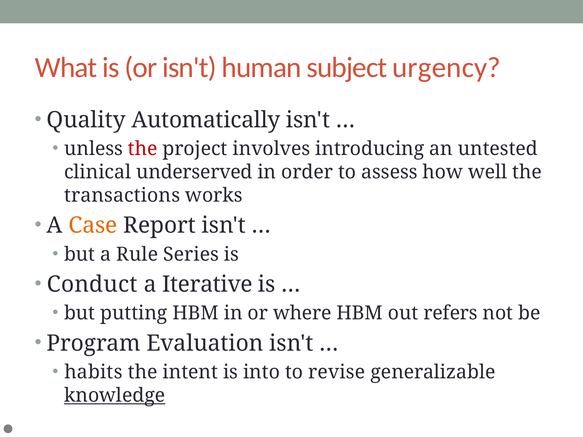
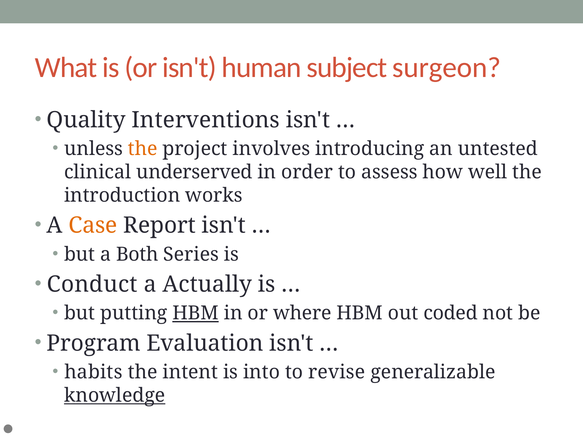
urgency: urgency -> surgeon (447, 68)
Automatically: Automatically -> Interventions (206, 120)
the colour: red -> orange (143, 149)
transactions: transactions -> introduction (122, 196)
Rule: Rule -> Both (137, 255)
Iterative: Iterative -> Actually (207, 285)
HBM underline: none -> present (196, 313)
refers: refers -> coded (451, 313)
